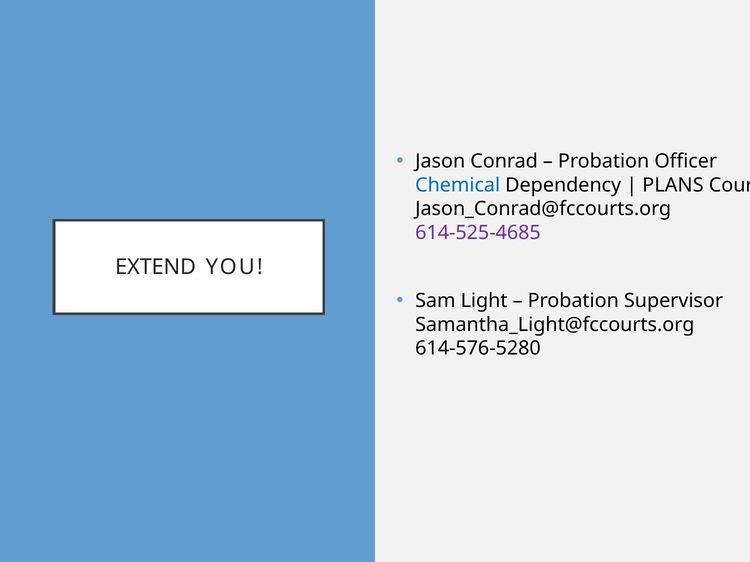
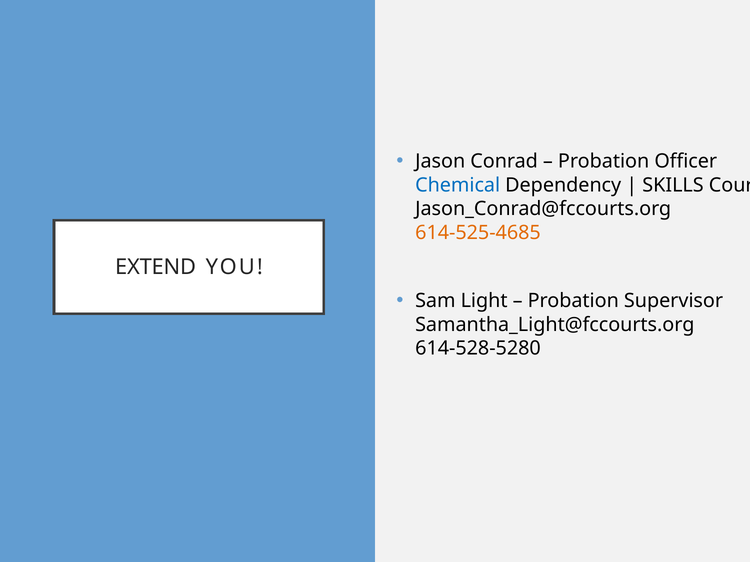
PLANS: PLANS -> SKILLS (673, 185)
614-525-4685 colour: purple -> orange (478, 233)
614-576-5280: 614-576-5280 -> 614-528-5280 (478, 349)
